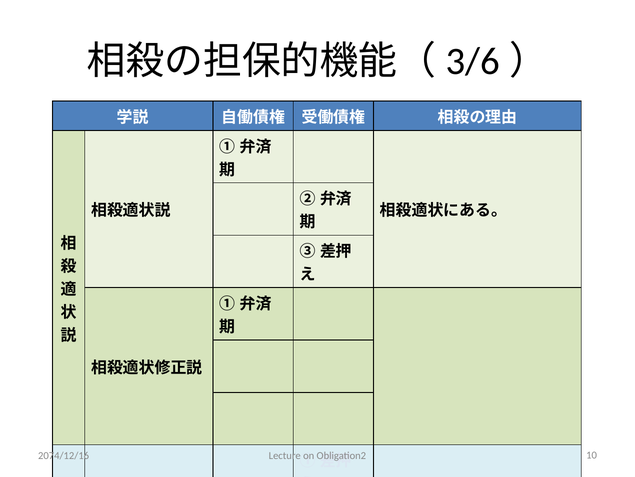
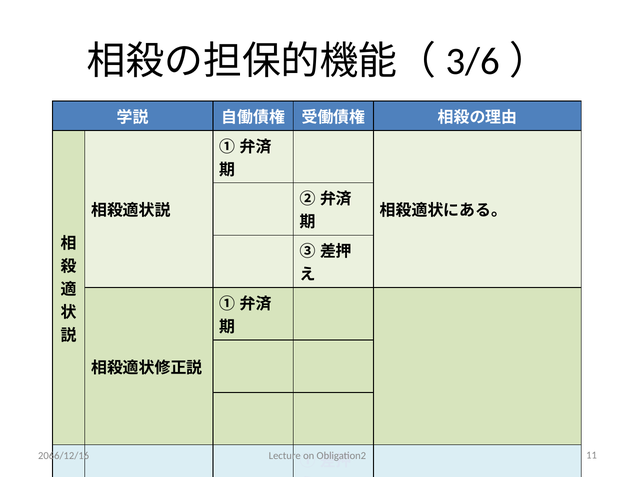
2074/12/16: 2074/12/16 -> 2066/12/16 (64, 455)
10: 10 -> 11 (592, 455)
